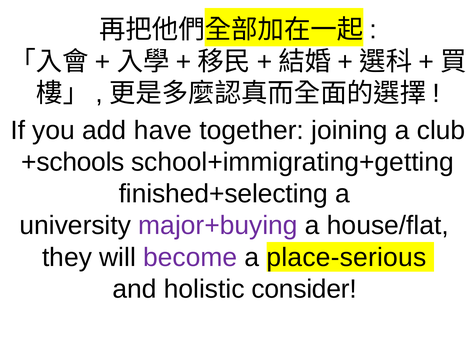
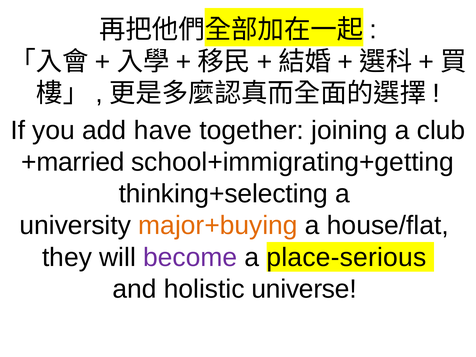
+schools: +schools -> +married (73, 162)
finished+selecting: finished+selecting -> thinking+selecting (223, 194)
major+buying colour: purple -> orange (218, 226)
consider: consider -> universe (304, 289)
